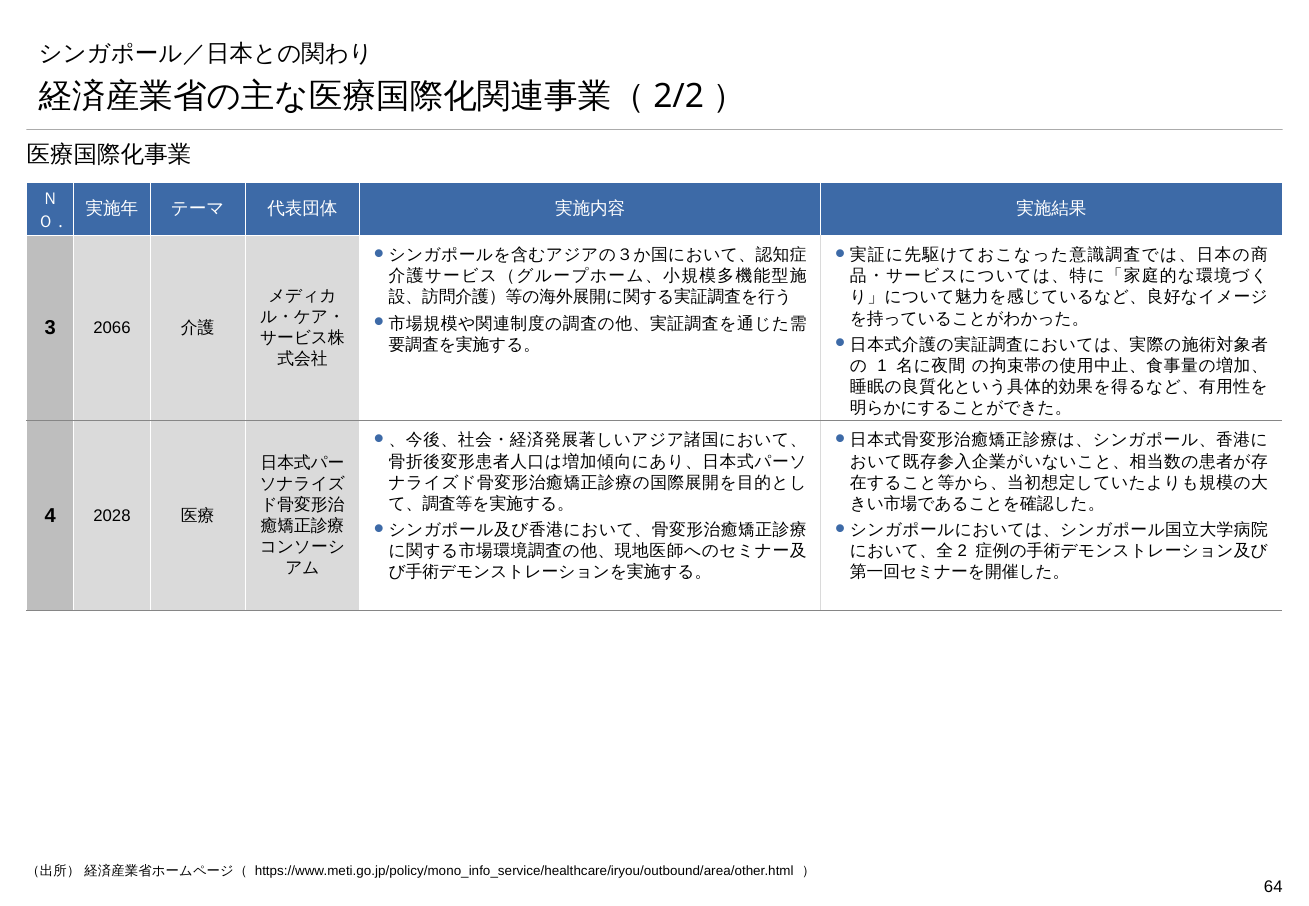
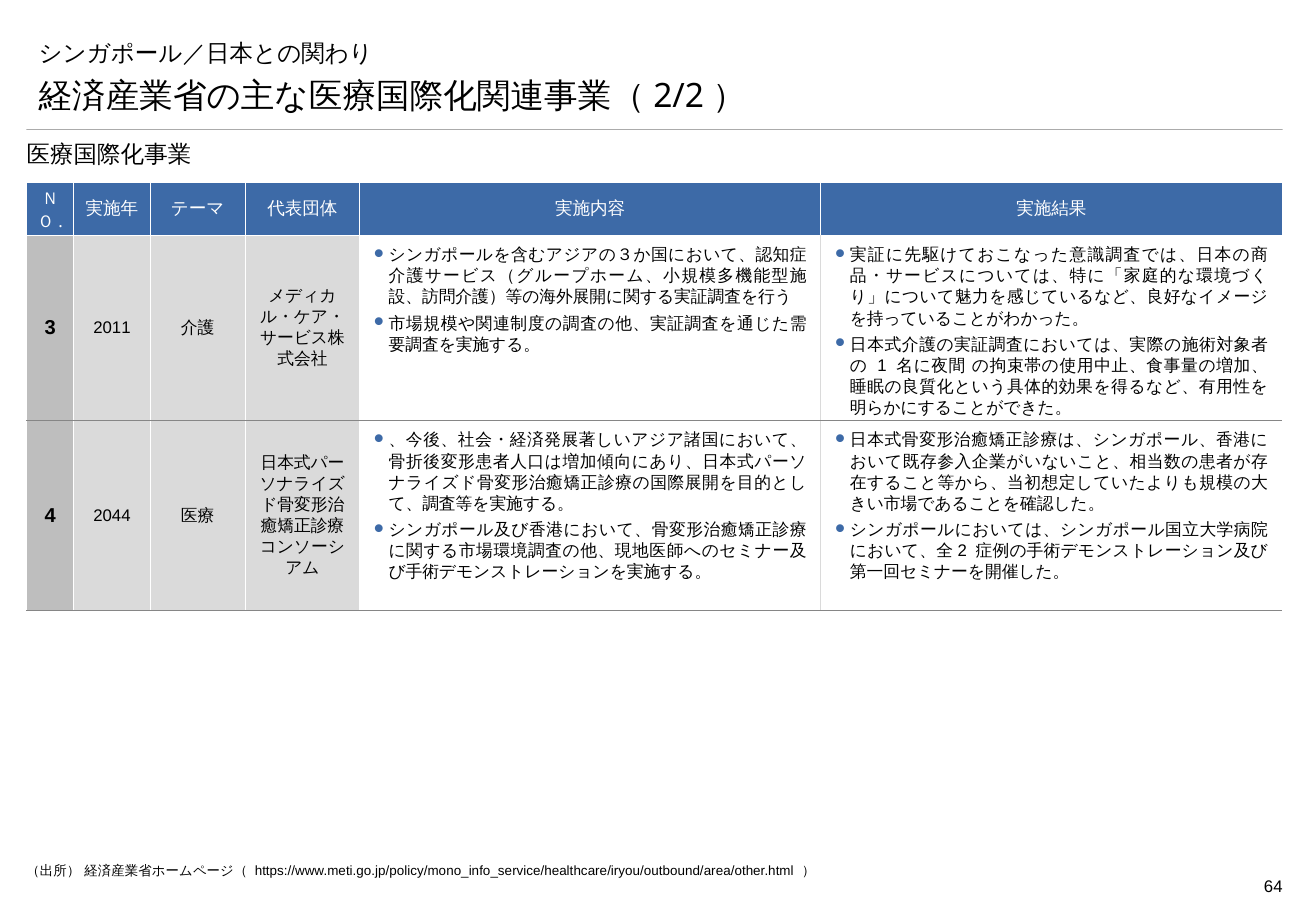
2066: 2066 -> 2011 (112, 328)
2028: 2028 -> 2044 (112, 516)
